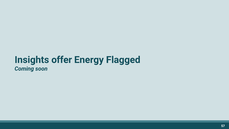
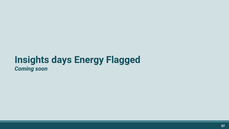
offer: offer -> days (62, 60)
